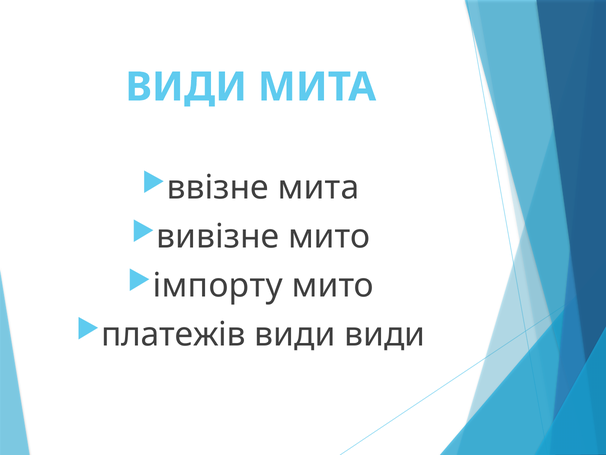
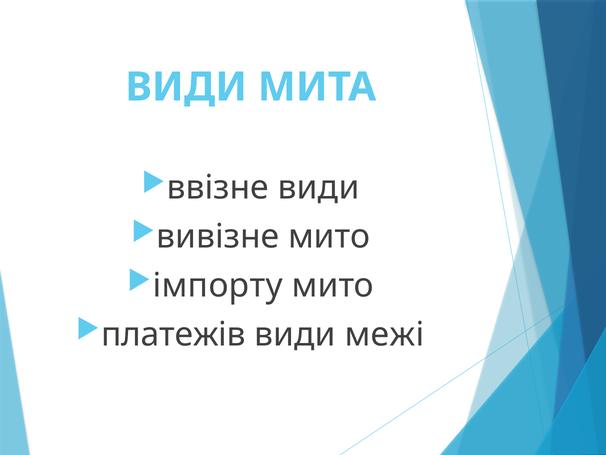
ввізне мита: мита -> види (319, 188)
види види: види -> межі (385, 334)
